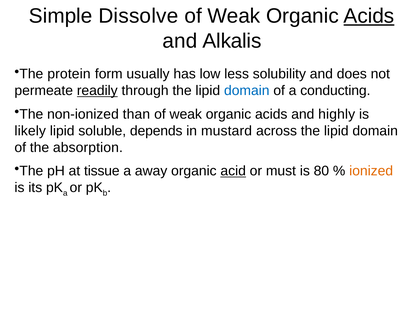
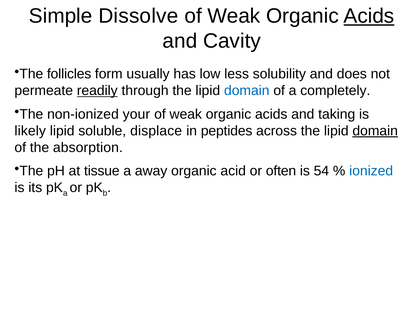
Alkalis: Alkalis -> Cavity (232, 41)
protein: protein -> follicles (69, 74)
conducting: conducting -> completely (335, 91)
than: than -> your (136, 114)
highly: highly -> taking (337, 114)
depends: depends -> displace (156, 131)
mustard: mustard -> peptides (227, 131)
domain underline: none -> present (375, 131)
acid underline: present -> none (233, 171)
must: must -> often (281, 171)
80: 80 -> 54 (321, 171)
ionized colour: orange -> blue (371, 171)
